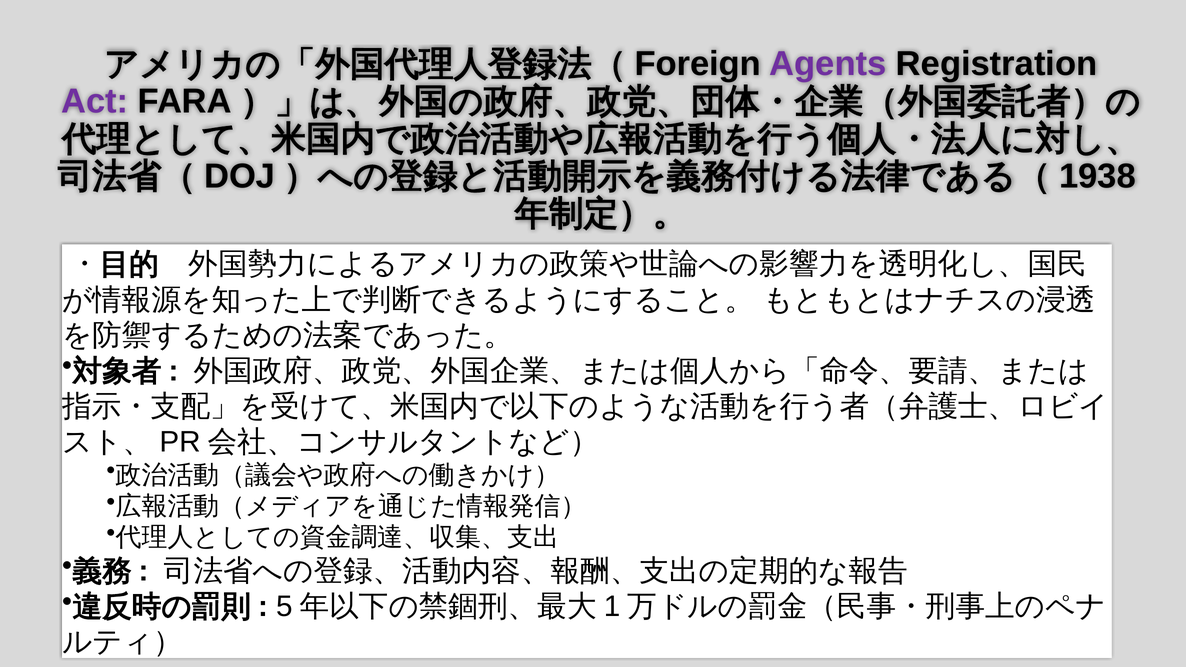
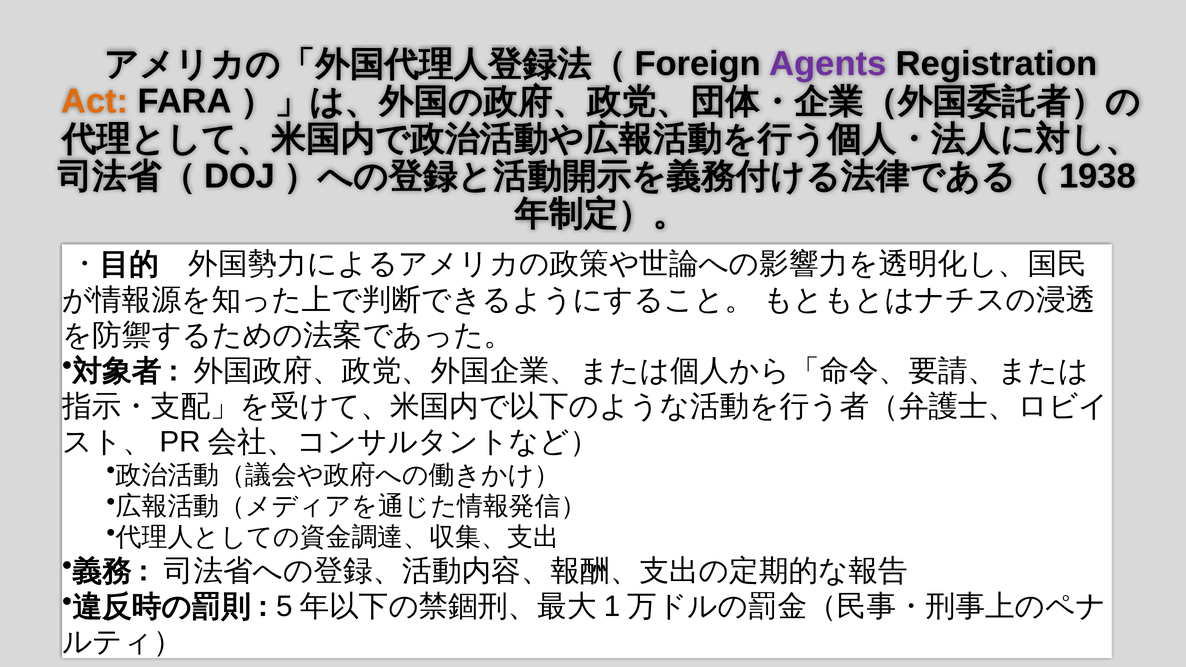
Act colour: purple -> orange (95, 101)
